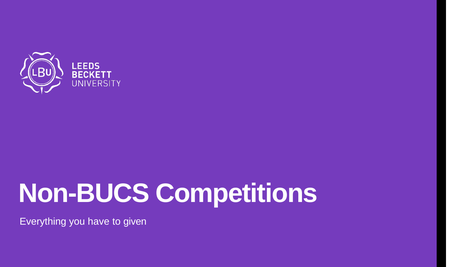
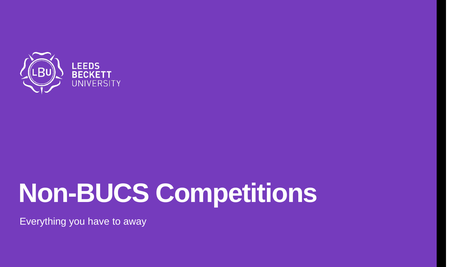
given: given -> away (135, 221)
